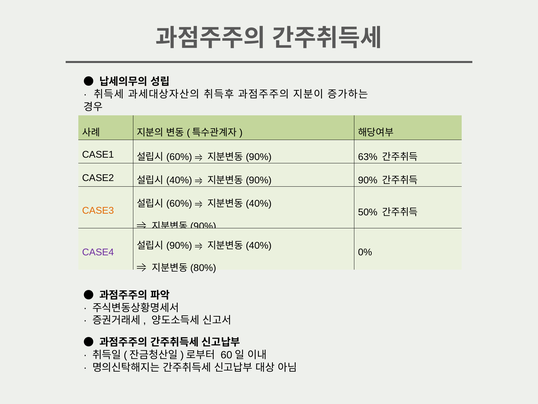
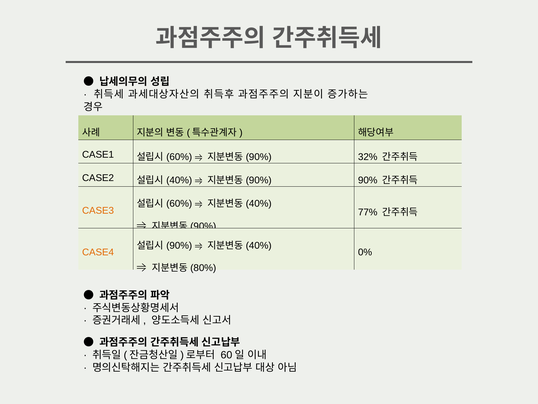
63%: 63% -> 32% (368, 157)
50%: 50% -> 77% (368, 212)
CASE4 colour: purple -> orange (98, 252)
